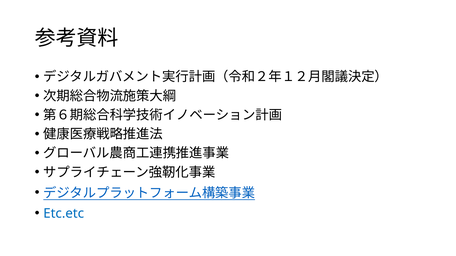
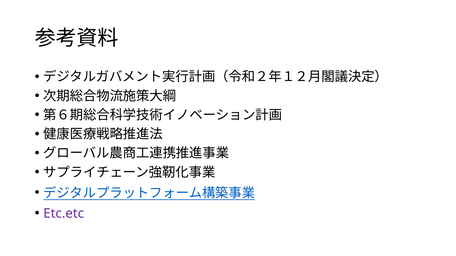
Etc.etc colour: blue -> purple (64, 214)
